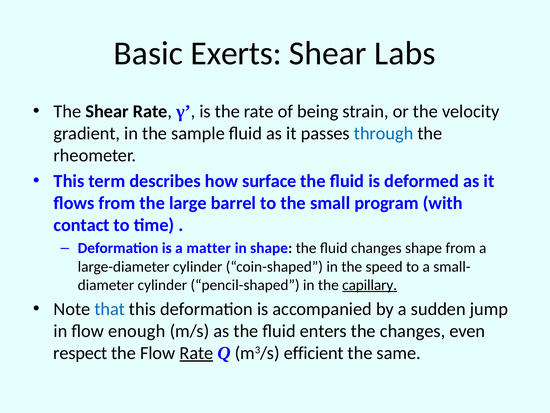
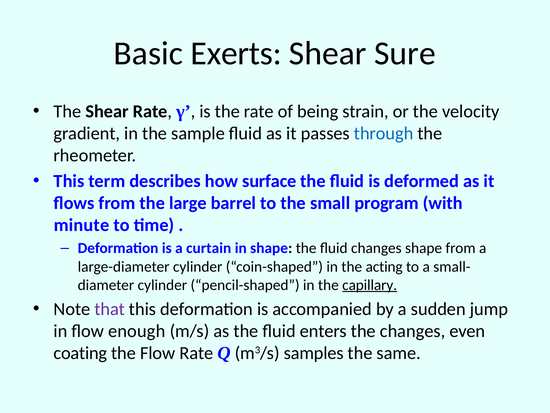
Labs: Labs -> Sure (405, 53)
contact: contact -> minute (81, 225)
matter: matter -> curtain (209, 248)
speed: speed -> acting (384, 266)
that colour: blue -> purple (110, 309)
respect: respect -> coating (80, 353)
Rate underline: present -> none (196, 353)
efficient: efficient -> samples (314, 353)
